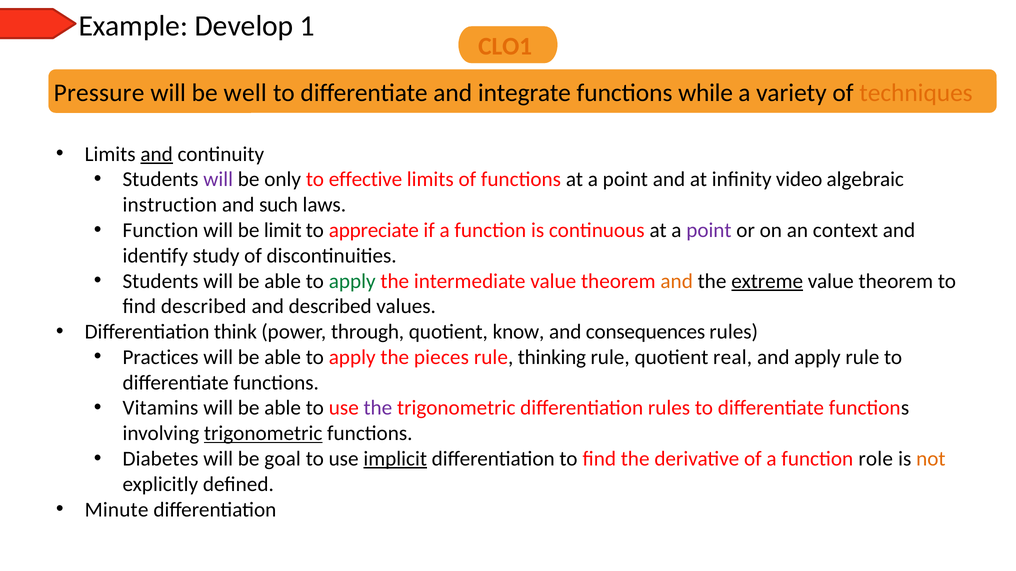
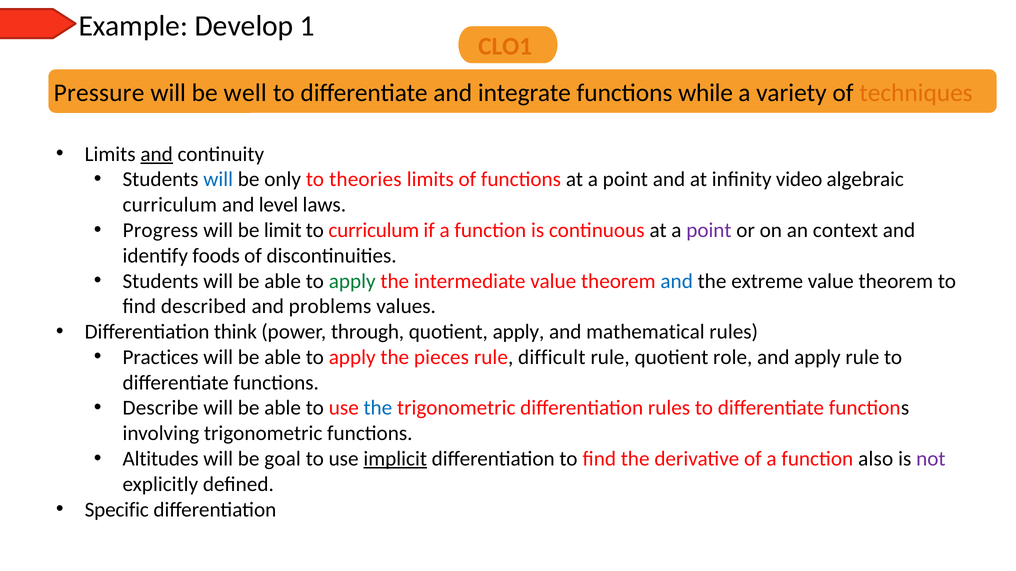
will colour: purple -> blue (218, 180)
effective: effective -> theories (365, 180)
instruction: instruction -> curriculum (170, 205)
such: such -> level (279, 205)
Function: Function -> Progress (160, 230)
to appreciate: appreciate -> curriculum (374, 230)
study: study -> foods (216, 256)
and colour: orange -> blue (677, 281)
extreme underline: present -> none (767, 281)
and described: described -> problems (330, 307)
quotient know: know -> apply (518, 332)
consequences: consequences -> mathematical (645, 332)
thinking: thinking -> difficult (552, 358)
real: real -> role (733, 358)
Vitamins: Vitamins -> Describe (160, 408)
the colour: purple -> blue (378, 408)
trigonometric underline: present -> none (263, 434)
Diabetes: Diabetes -> Altitudes (161, 459)
role: role -> also (876, 459)
not colour: orange -> purple (931, 459)
Minute: Minute -> Specific (117, 510)
